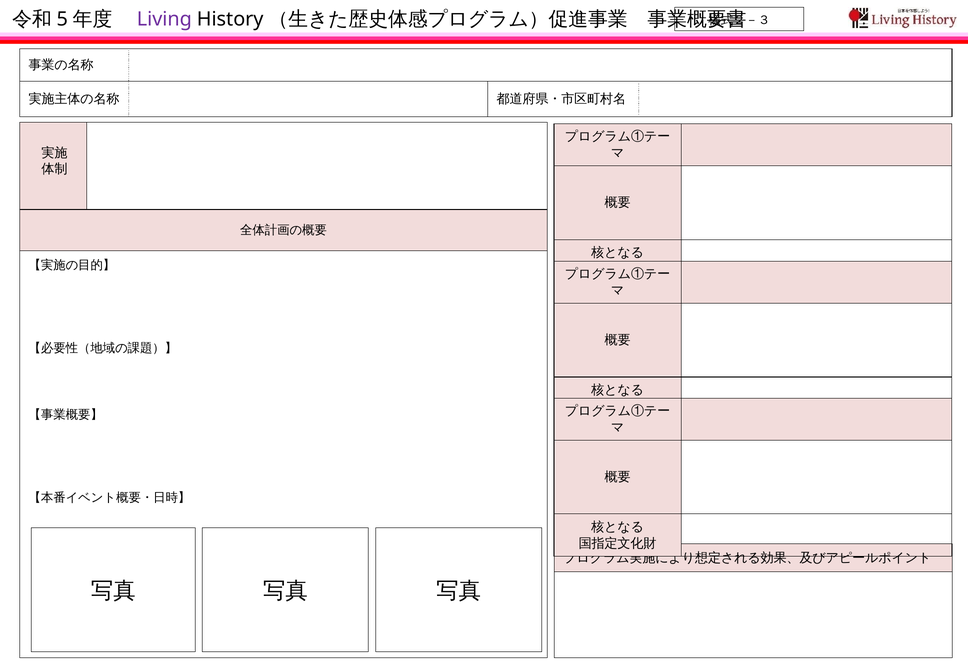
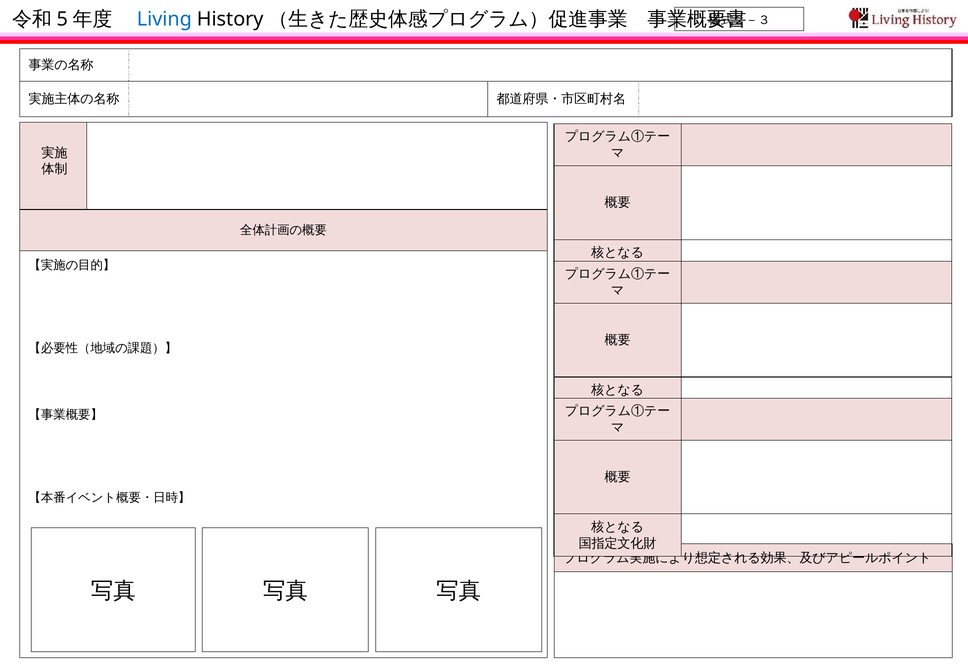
Living colour: purple -> blue (164, 19)
